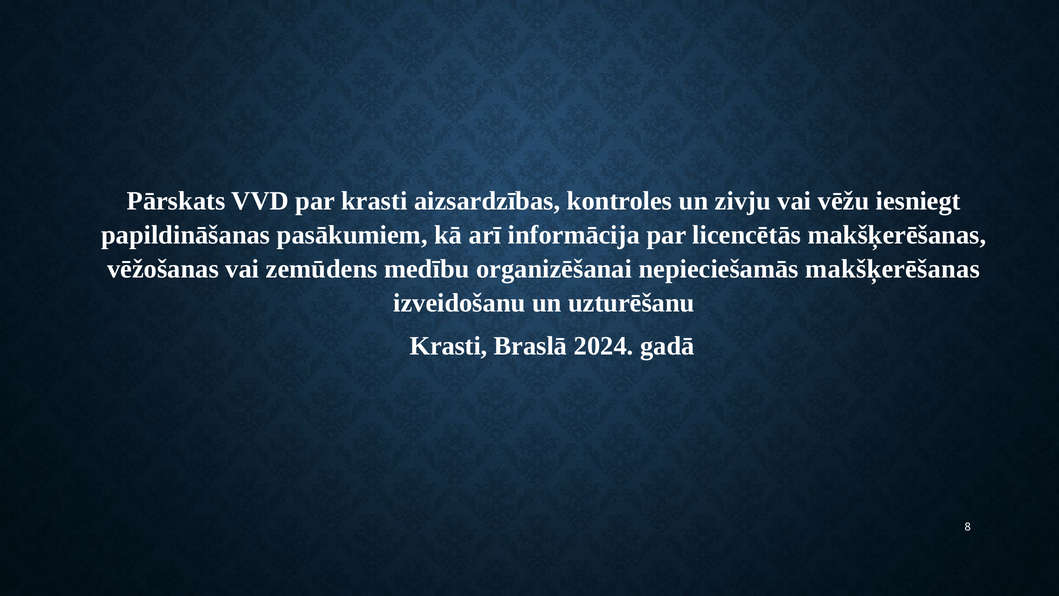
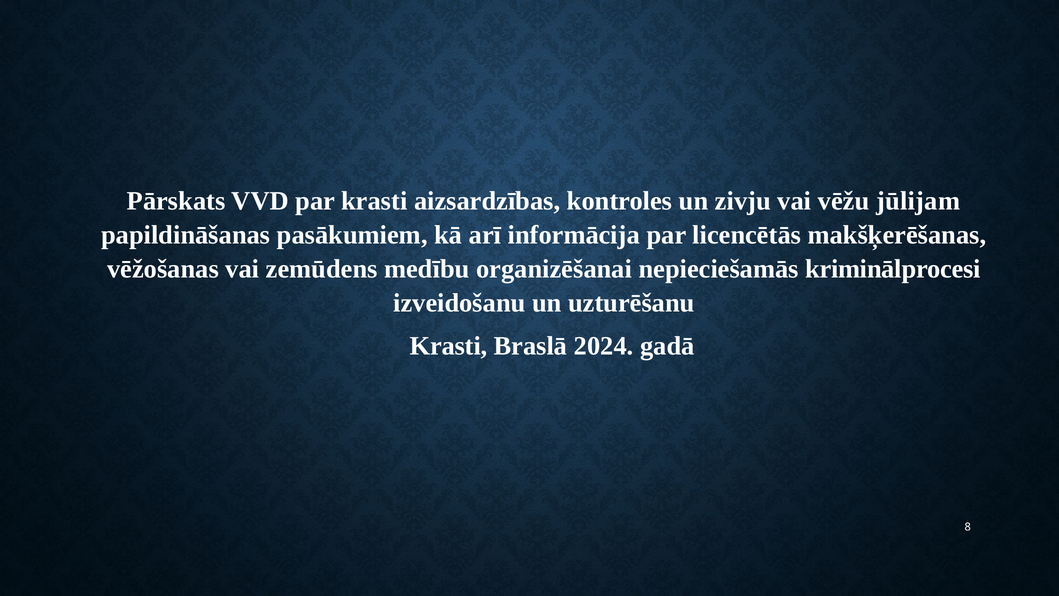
iesniegt: iesniegt -> jūlijam (918, 201)
nepieciešamās makšķerēšanas: makšķerēšanas -> kriminālprocesi (893, 269)
